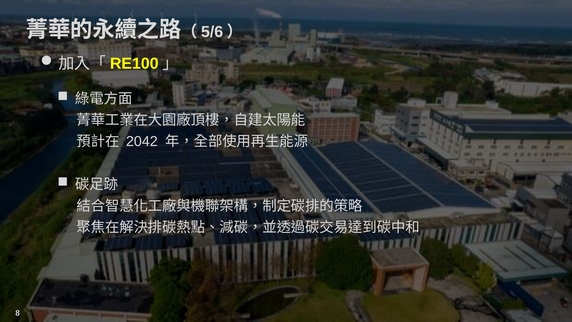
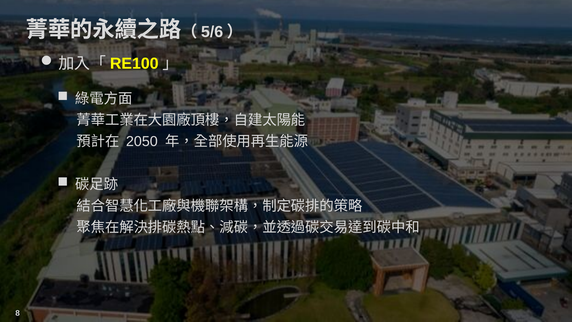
2042: 2042 -> 2050 (142, 142)
